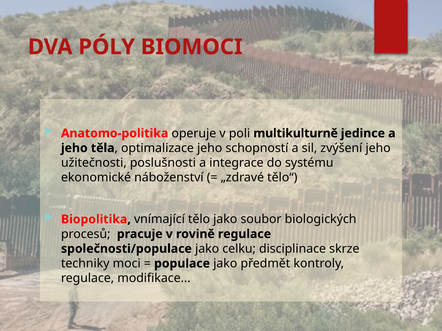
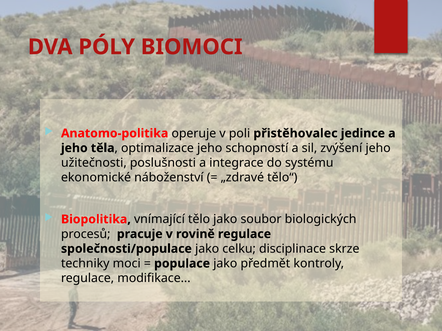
multikulturně: multikulturně -> přistěhovalec (295, 134)
